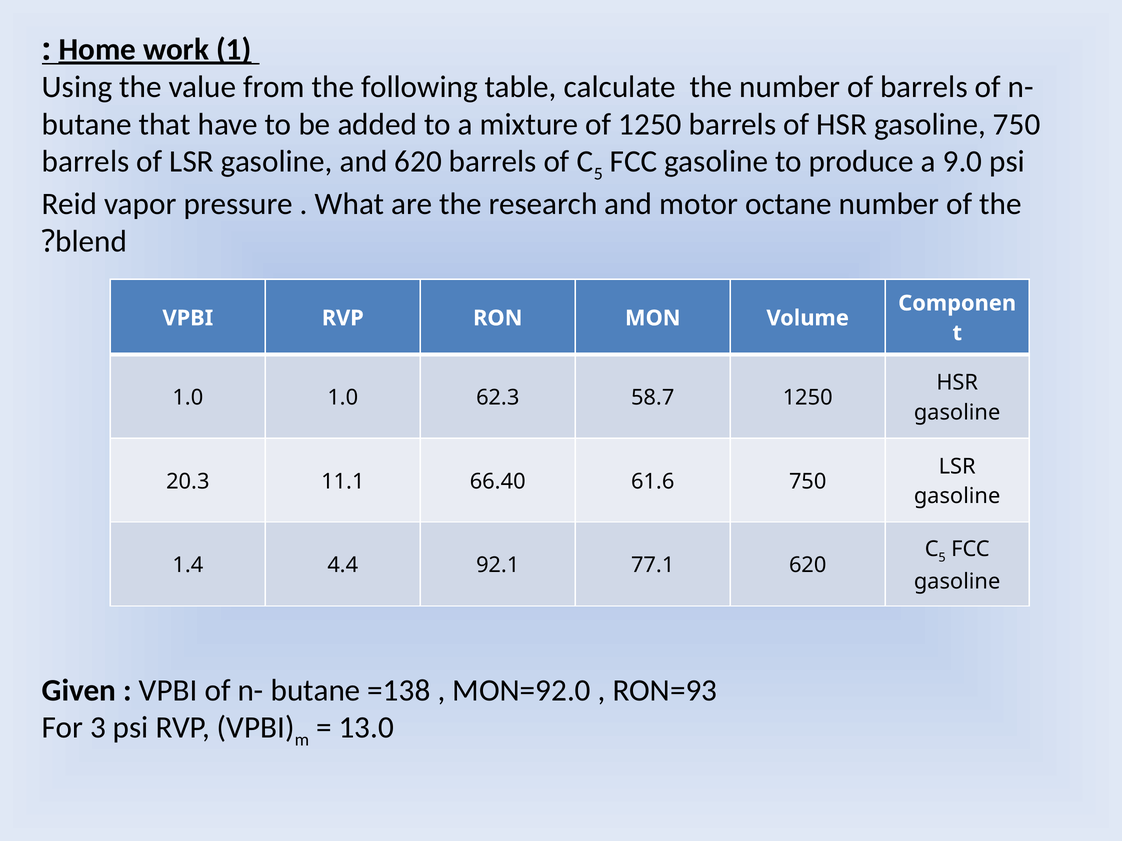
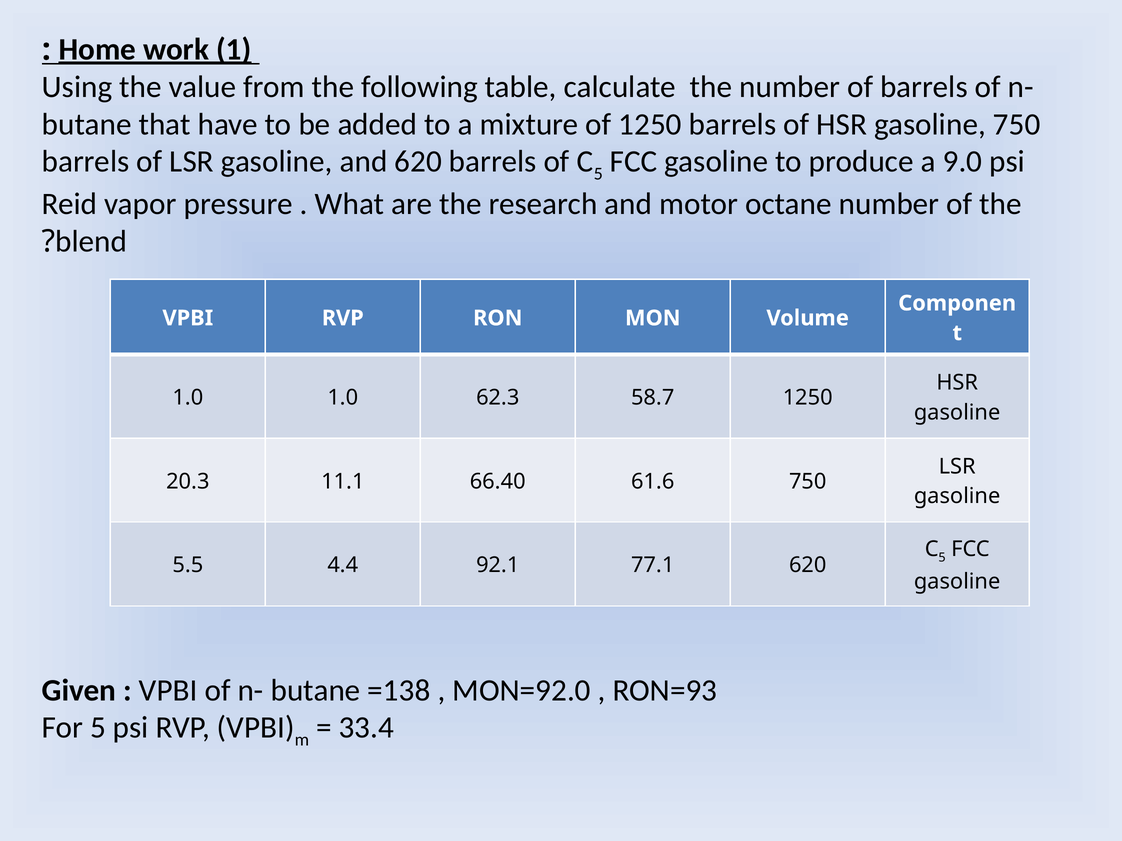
1.4: 1.4 -> 5.5 (188, 566)
For 3: 3 -> 5 (98, 728)
13.0: 13.0 -> 33.4 (366, 728)
